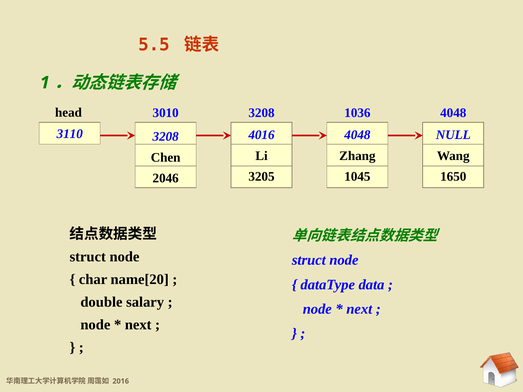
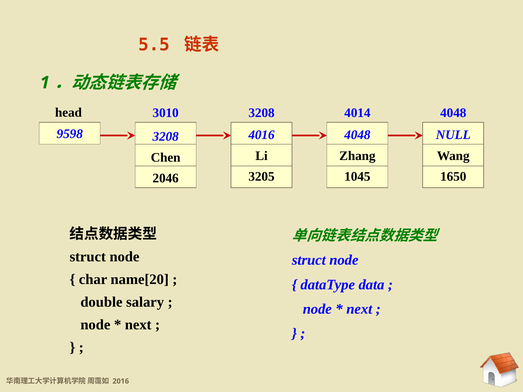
1036: 1036 -> 4014 (357, 113)
3110: 3110 -> 9598 (70, 134)
